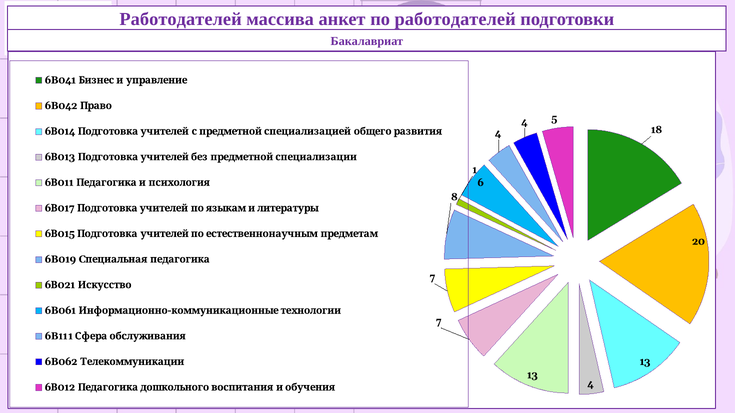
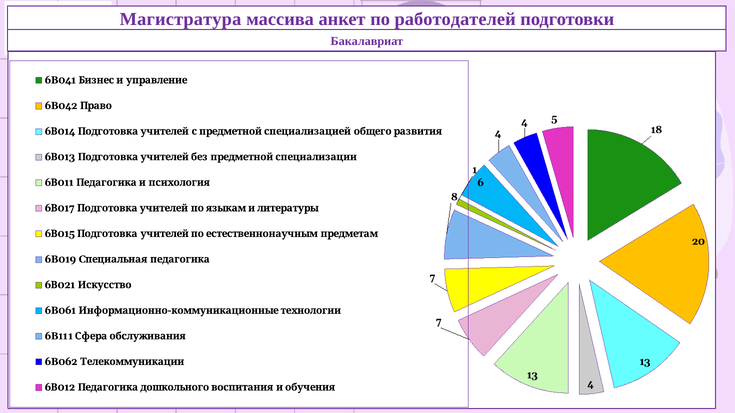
Работодателей: Работодателей -> Магистратура (181, 19)
